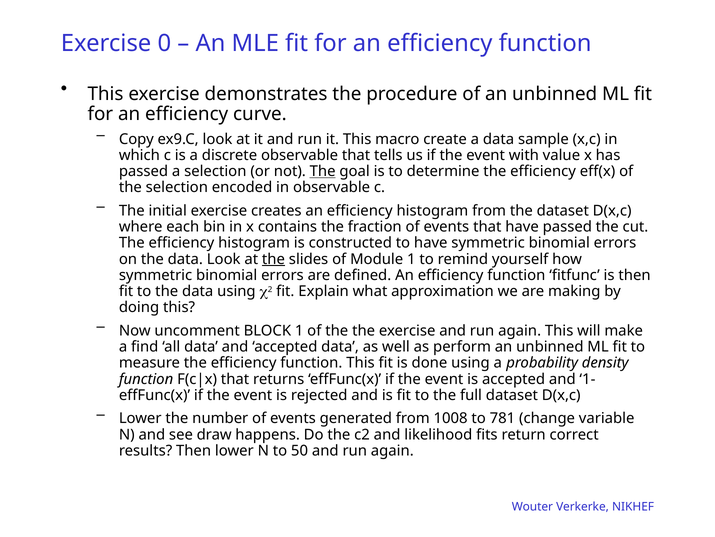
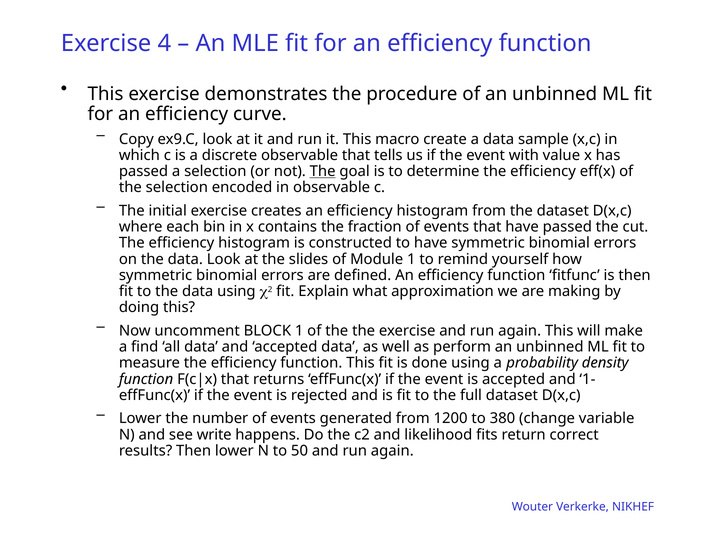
0: 0 -> 4 (164, 43)
the underline: present -> none (273, 259)
1008: 1008 -> 1200 (451, 418)
781: 781 -> 380 (502, 418)
draw: draw -> write (214, 434)
